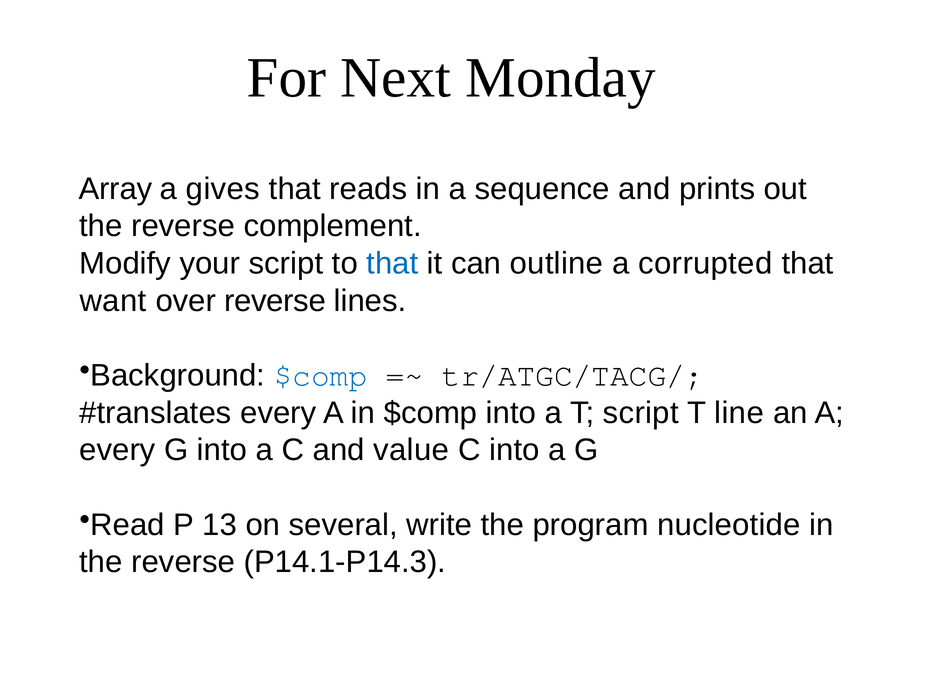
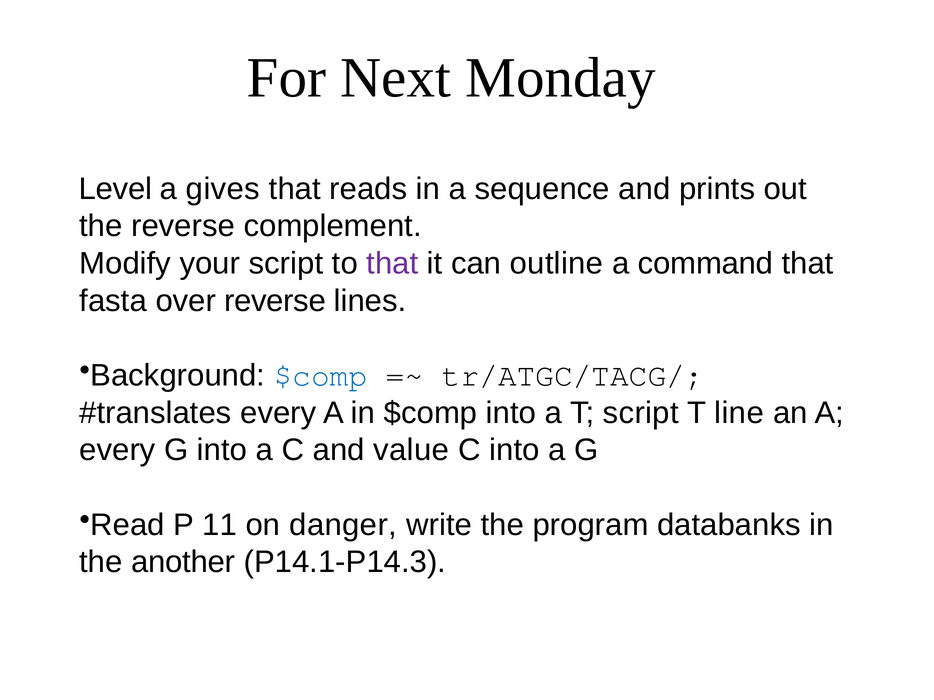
Array: Array -> Level (116, 189)
that colour: blue -> purple (392, 264)
corrupted: corrupted -> command (706, 264)
want: want -> fasta (113, 301)
13: 13 -> 11 (220, 525)
several: several -> danger (343, 525)
nucleotide: nucleotide -> databanks (729, 525)
reverse: reverse -> another (183, 563)
